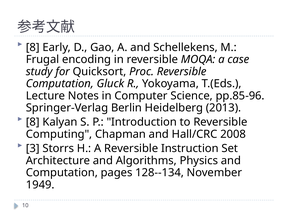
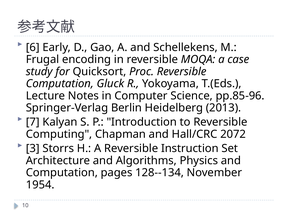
8: 8 -> 6 (33, 47)
8: 8 -> 7 (33, 122)
2008: 2008 -> 2072 (233, 134)
1949: 1949 -> 1954 (40, 185)
